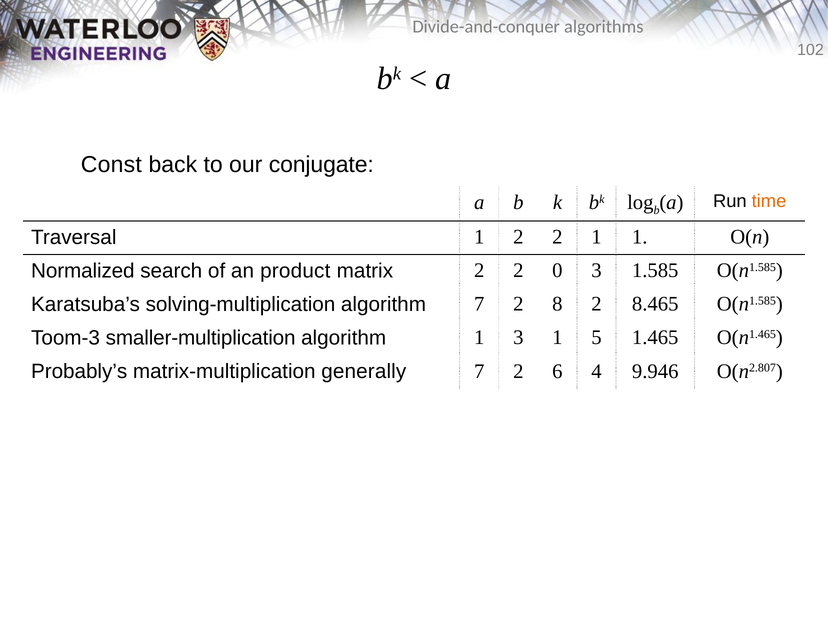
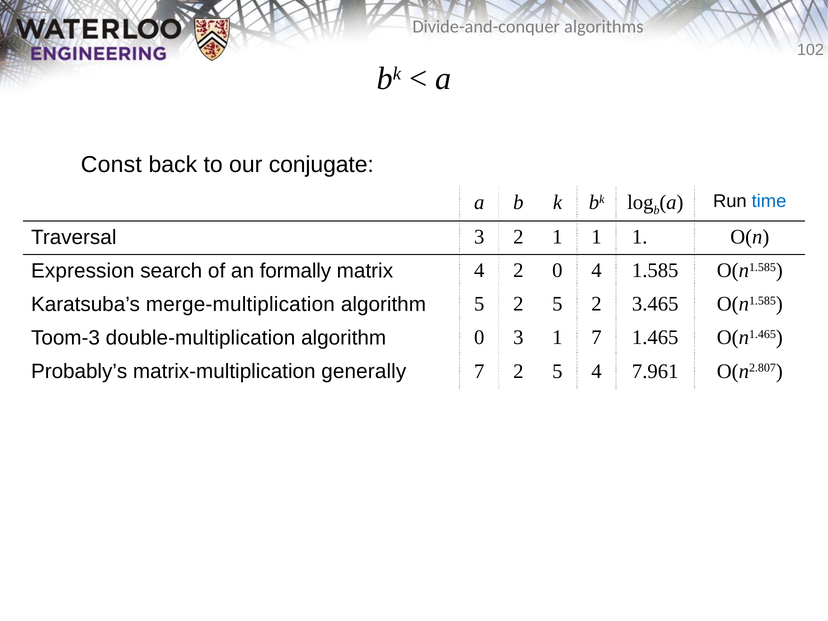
time colour: orange -> blue (769, 201)
Traversal 1: 1 -> 3 (479, 237)
2: 2 -> 1 (557, 237)
Normalized: Normalized -> Expression (83, 271)
product: product -> formally (295, 271)
matrix 2: 2 -> 4 (479, 270)
0 3: 3 -> 4 (597, 270)
solving-multiplication: solving-multiplication -> merge-multiplication (240, 304)
algorithm 7: 7 -> 5 (479, 304)
8: 8 -> 5 (557, 304)
8.465: 8.465 -> 3.465 (655, 304)
smaller-multiplication: smaller-multiplication -> double-multiplication (201, 338)
algorithm 1: 1 -> 0 (479, 338)
1 5: 5 -> 7 (597, 338)
7 2 6: 6 -> 5 (557, 371)
9.946: 9.946 -> 7.961 (655, 371)
